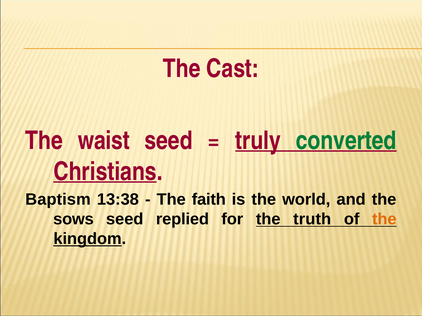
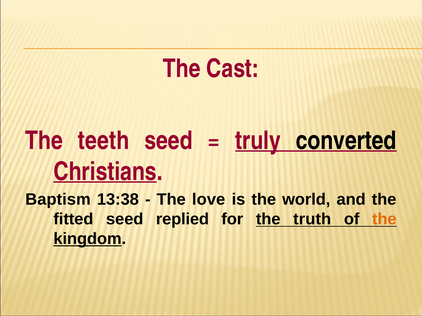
waist: waist -> teeth (104, 141)
converted colour: green -> black (346, 141)
faith: faith -> love (209, 200)
sows: sows -> fitted (73, 219)
